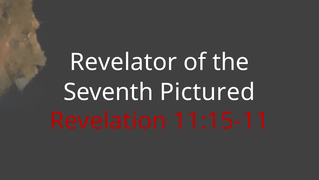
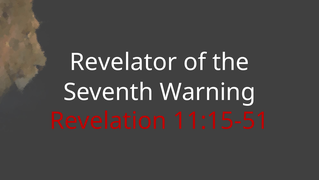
Pictured: Pictured -> Warning (208, 92)
11:15-11: 11:15-11 -> 11:15-51 (221, 121)
